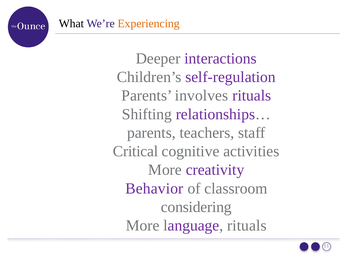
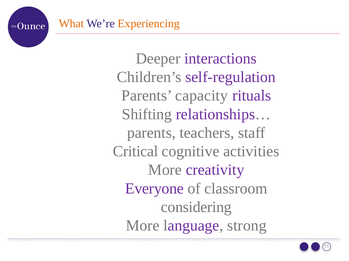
What colour: black -> orange (71, 24)
involves: involves -> capacity (202, 96)
Behavior: Behavior -> Everyone (155, 189)
language rituals: rituals -> strong (247, 226)
